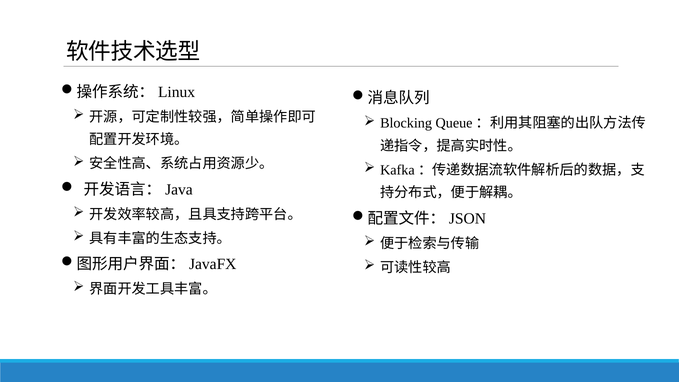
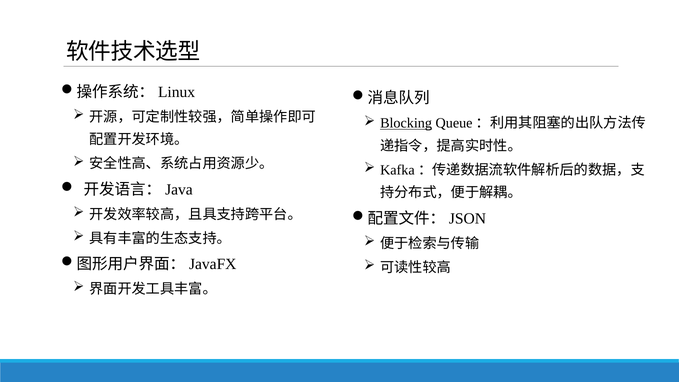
Blocking underline: none -> present (406, 123)
